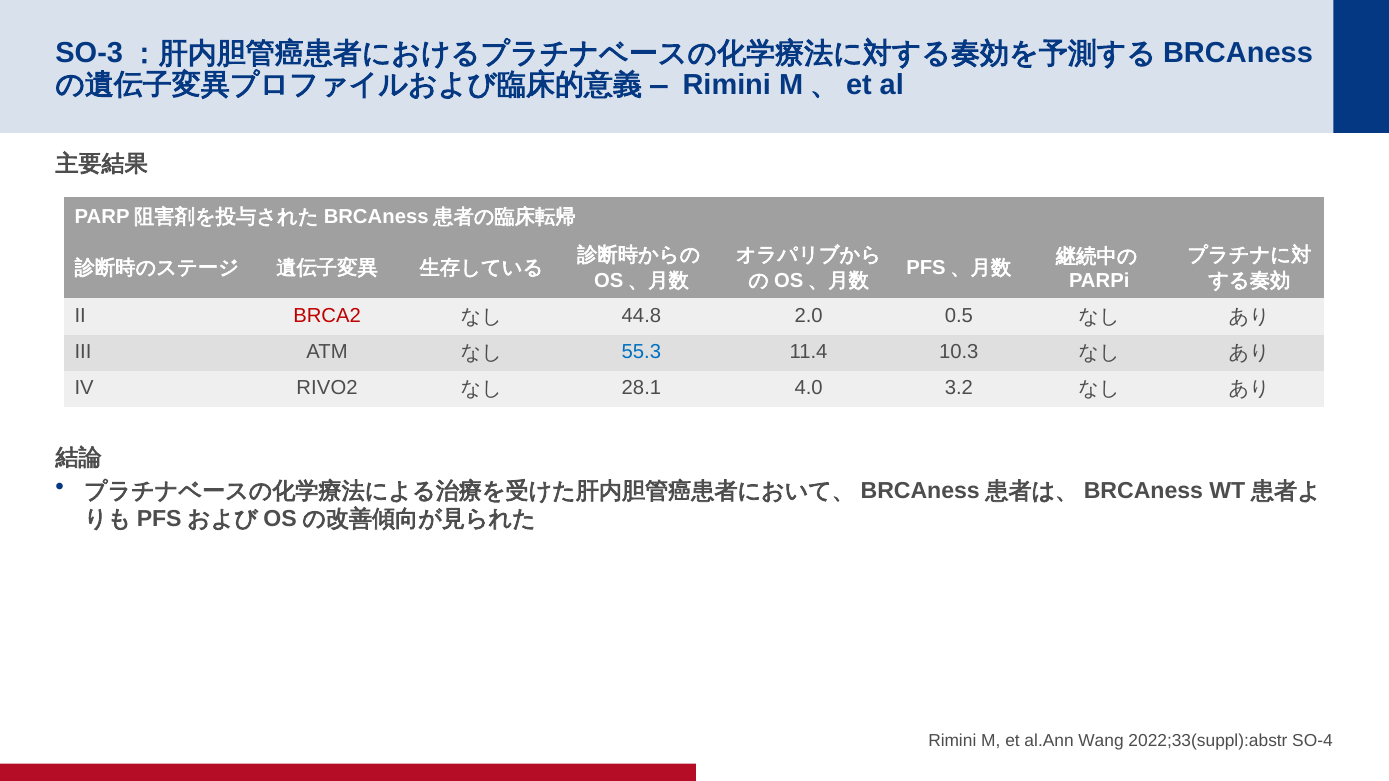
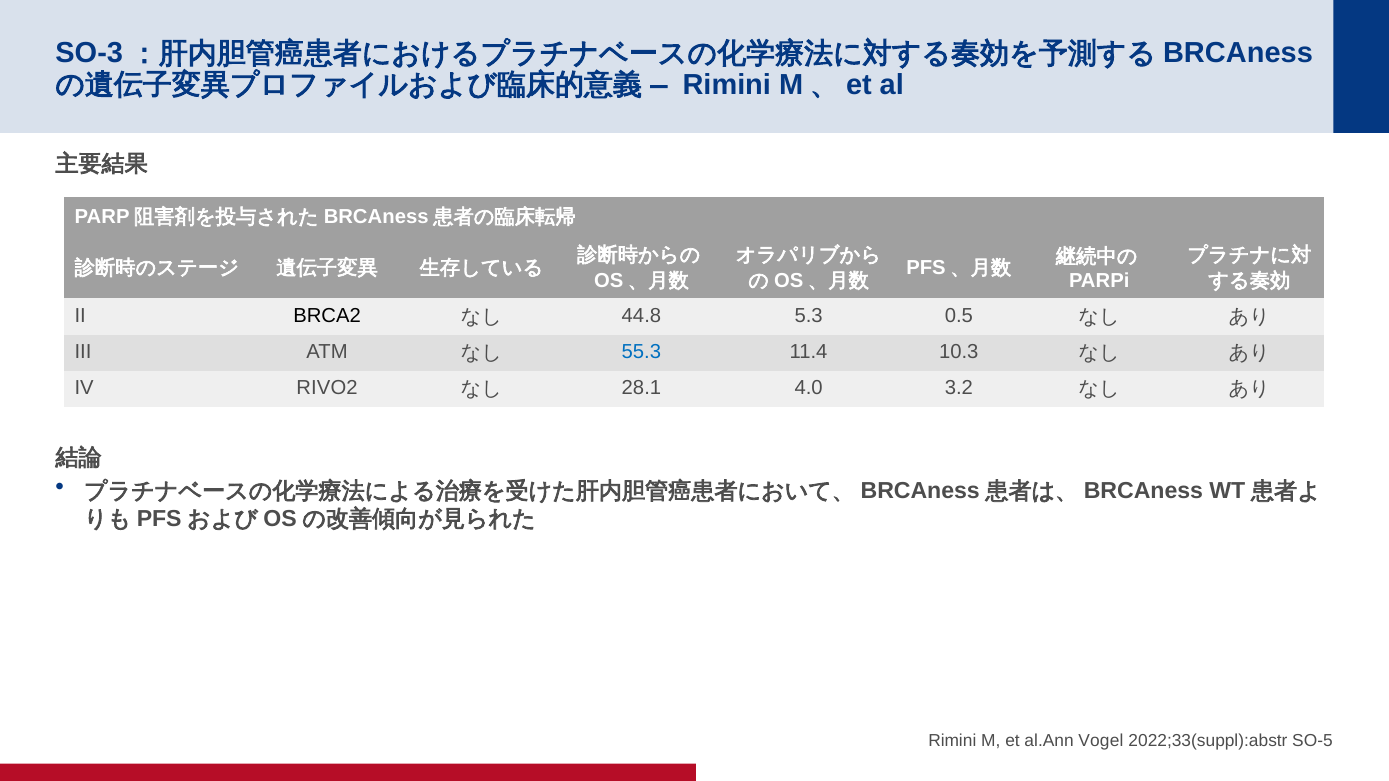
BRCA2 colour: red -> black (327, 316)
2.0: 2.0 -> 5.3 (809, 316)
Wang: Wang -> Vogel (1101, 741)
SO-4: SO-4 -> SO-5 (1312, 741)
